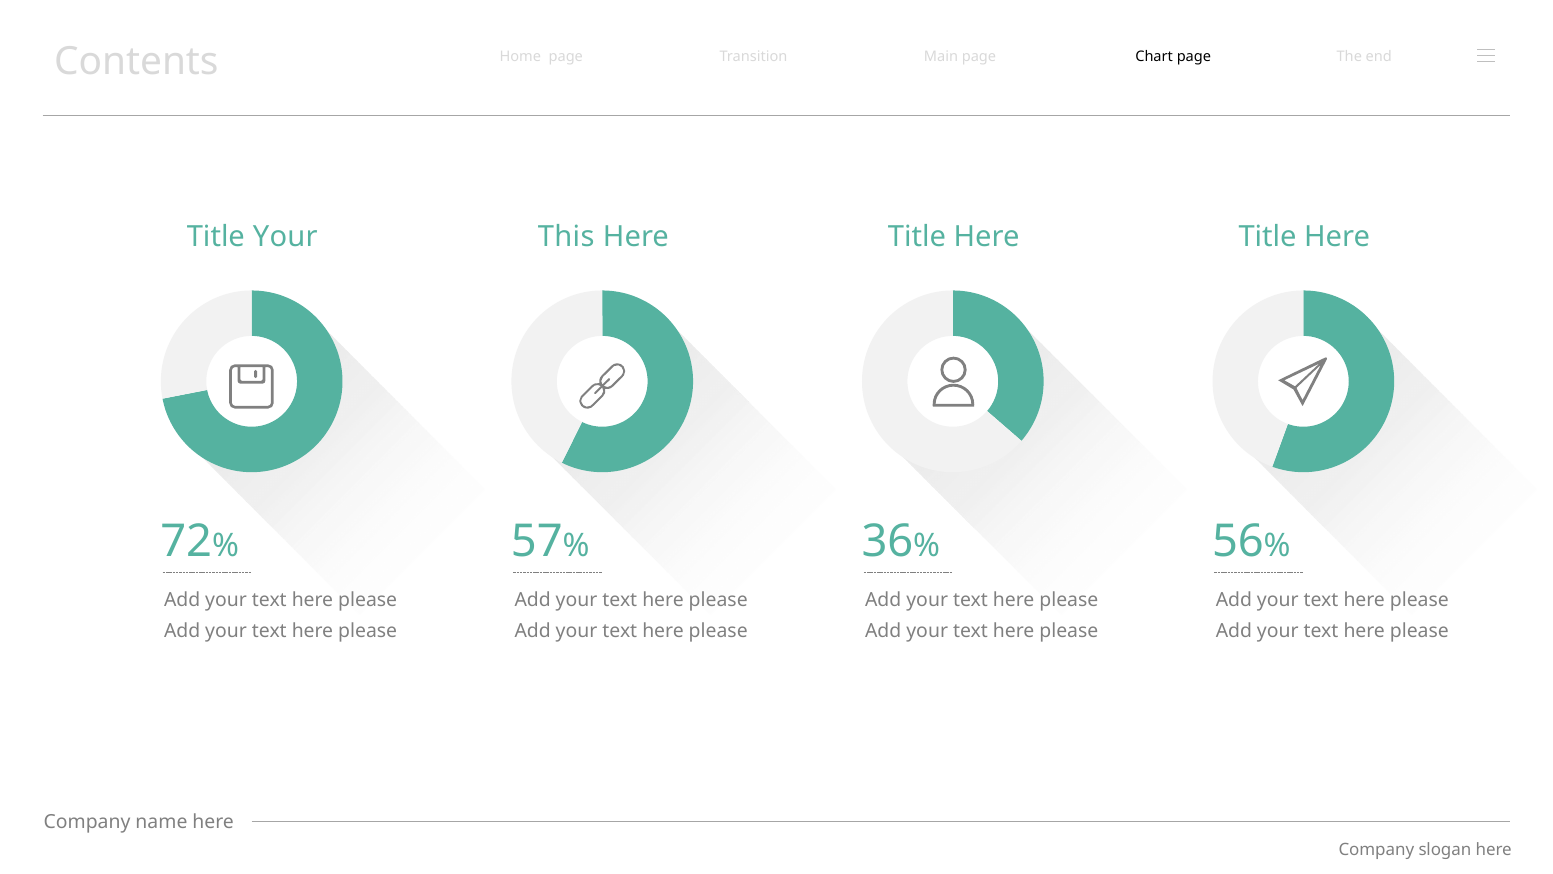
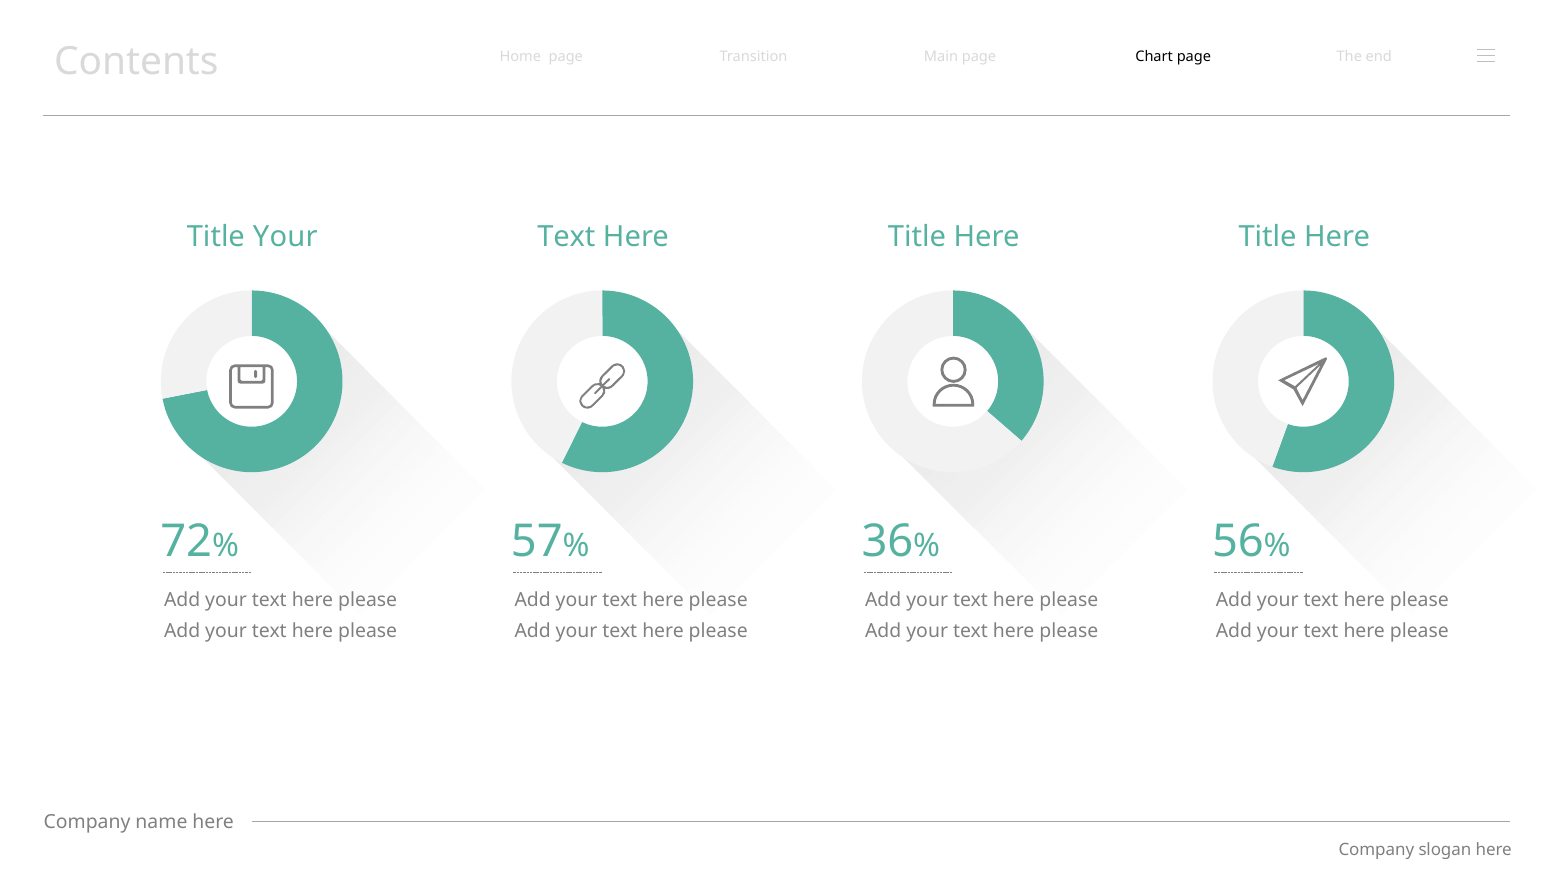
This: This -> Text (566, 237)
